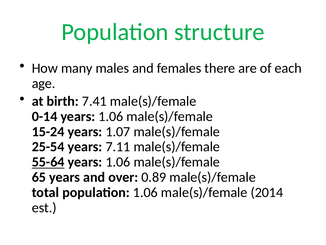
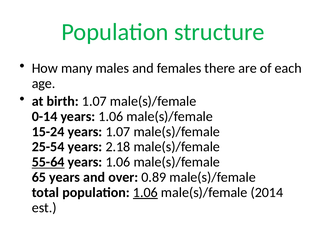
birth 7.41: 7.41 -> 1.07 (94, 101)
7.11: 7.11 -> 2.18 (118, 147)
1.06 underline: none -> present (145, 192)
